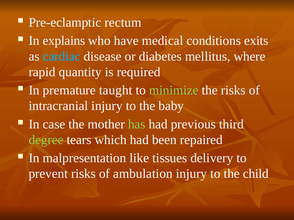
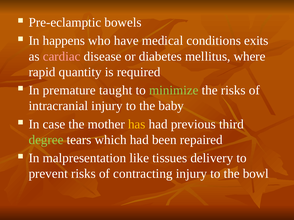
rectum: rectum -> bowels (123, 22)
explains: explains -> happens (64, 41)
cardiac colour: light blue -> pink (62, 56)
has colour: light green -> yellow (137, 124)
ambulation: ambulation -> contracting (143, 174)
child: child -> bowl (256, 174)
